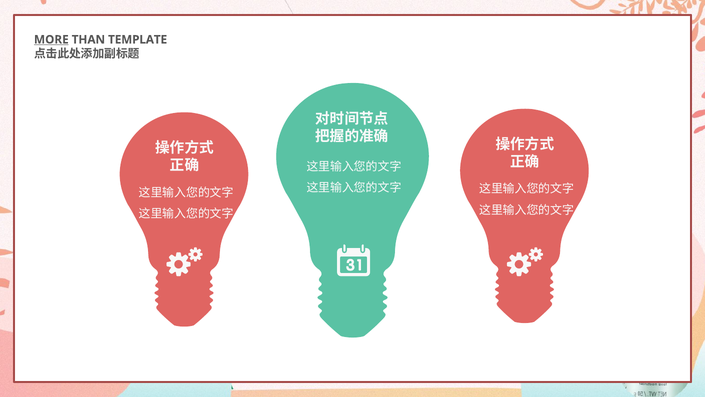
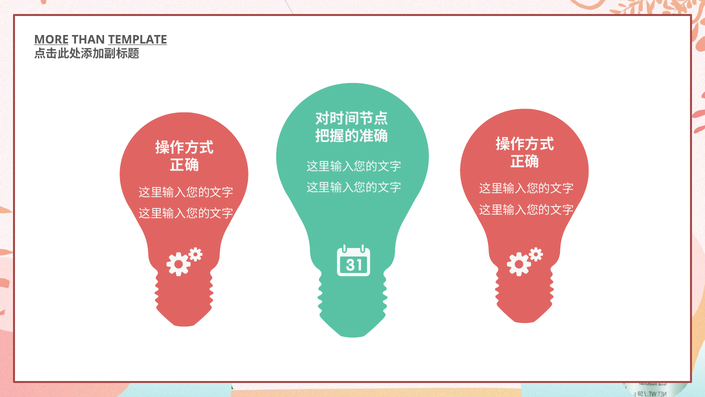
TEMPLATE underline: none -> present (138, 40)
